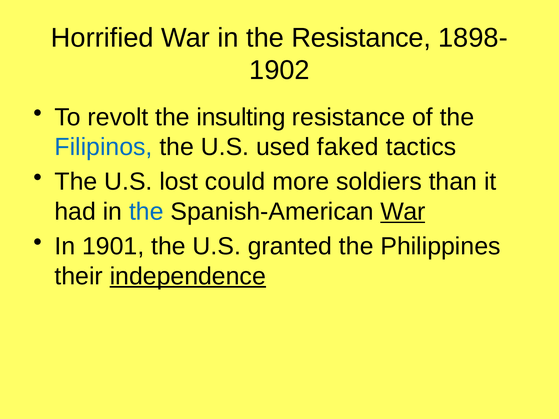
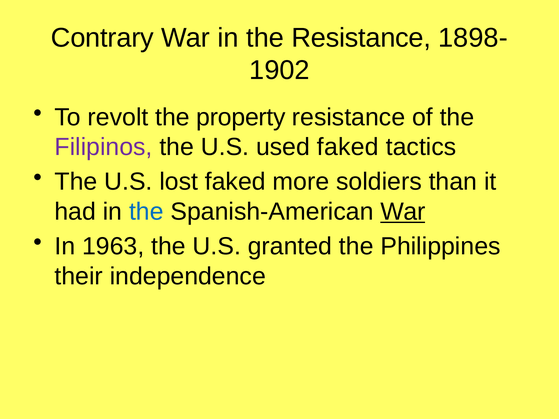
Horrified: Horrified -> Contrary (102, 38)
insulting: insulting -> property (241, 117)
Filipinos colour: blue -> purple (103, 147)
lost could: could -> faked (235, 182)
1901: 1901 -> 1963 (113, 246)
independence underline: present -> none (188, 276)
